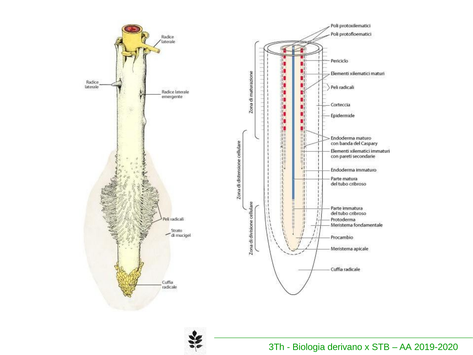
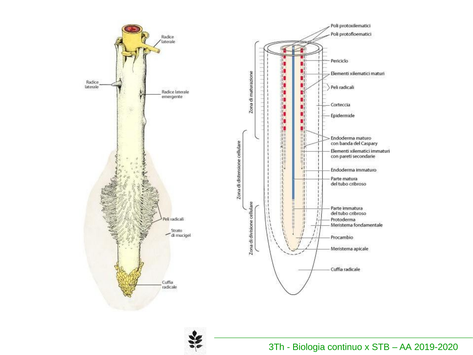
derivano: derivano -> continuo (345, 347)
